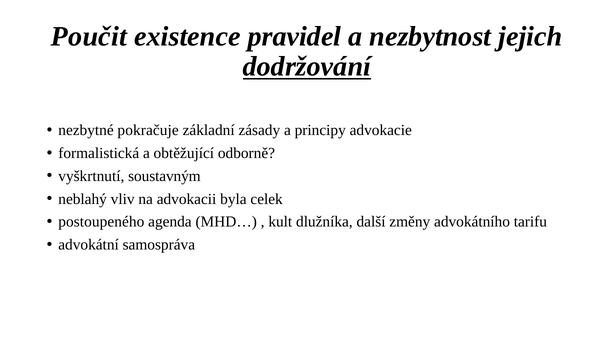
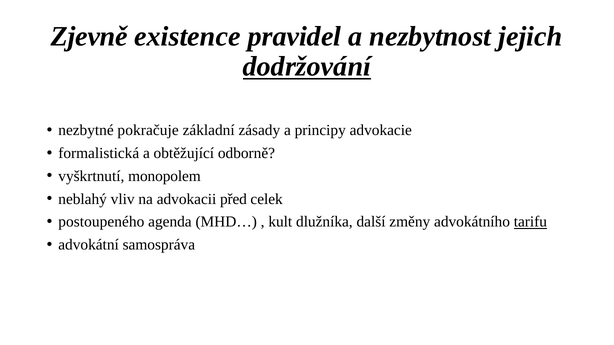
Poučit: Poučit -> Zjevně (89, 36)
soustavným: soustavným -> monopolem (164, 176)
byla: byla -> před (233, 199)
tarifu underline: none -> present (530, 222)
